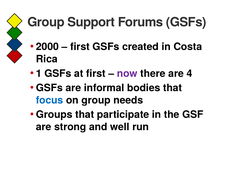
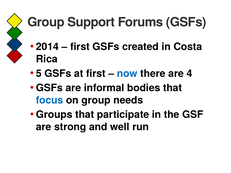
2000: 2000 -> 2014 (47, 47)
1: 1 -> 5 (39, 74)
now colour: purple -> blue (127, 74)
